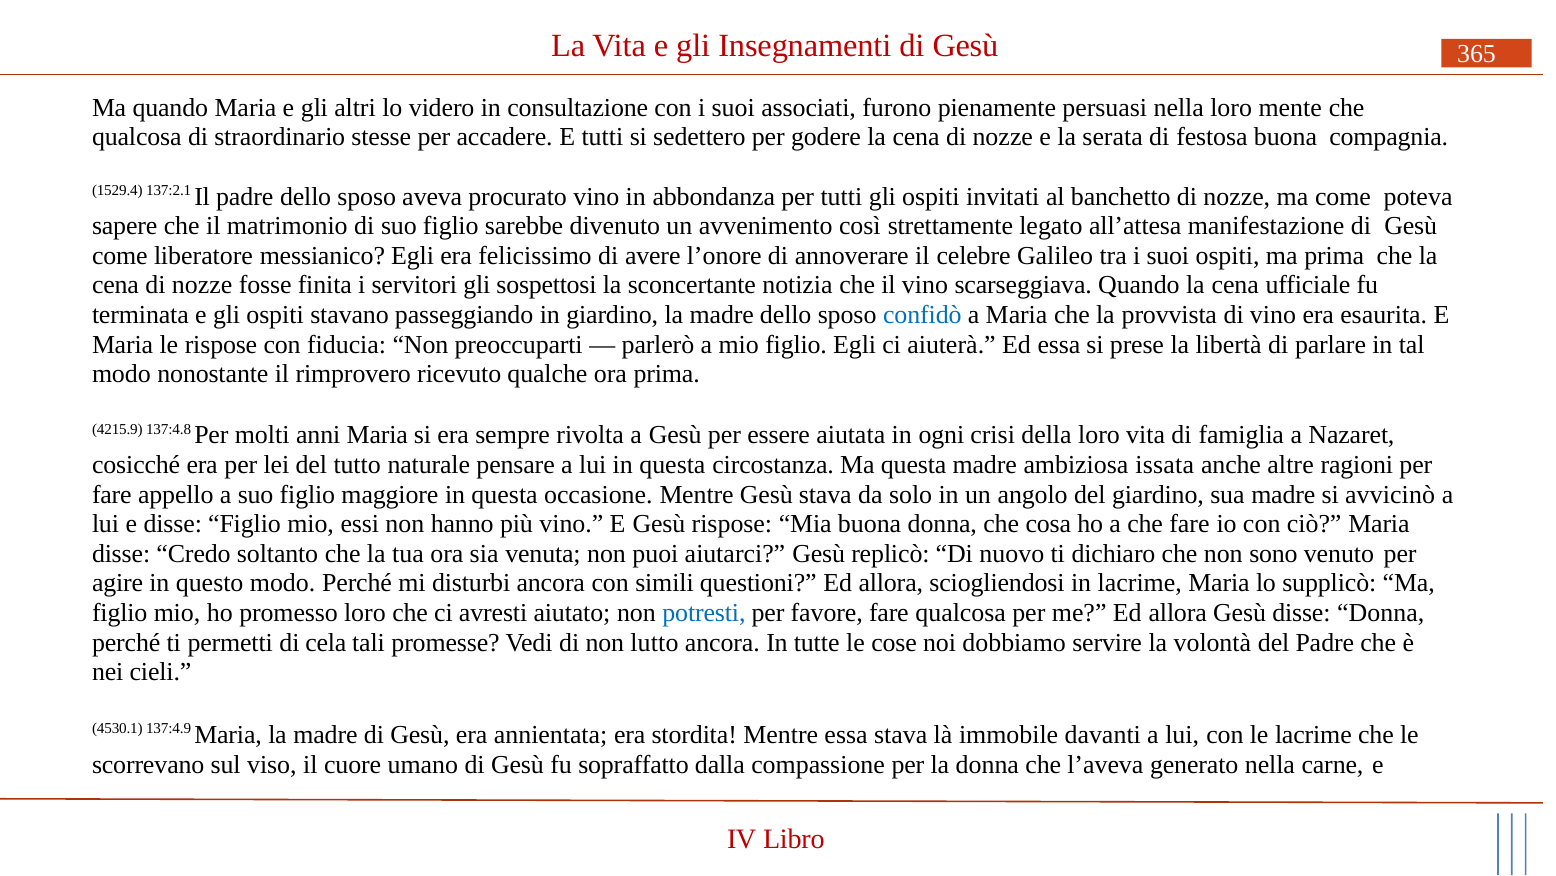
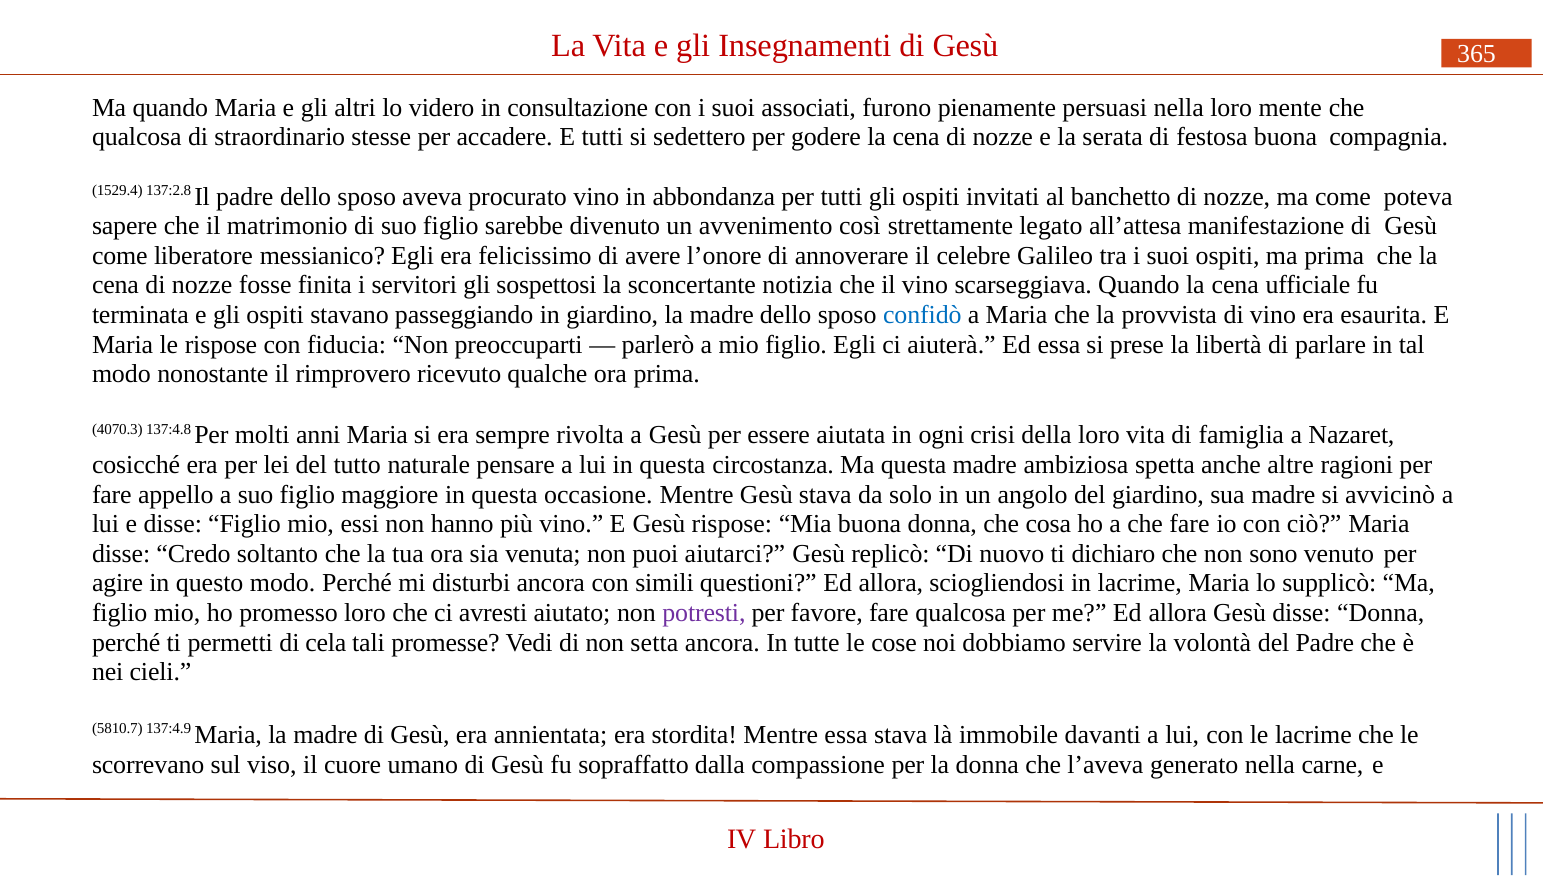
137:2.1: 137:2.1 -> 137:2.8 (169, 191)
4215.9: 4215.9 -> 4070.3 (117, 429)
issata: issata -> spetta (1165, 465)
potresti colour: blue -> purple (704, 613)
lutto: lutto -> setta (654, 643)
4530.1: 4530.1 -> 5810.7 (117, 729)
